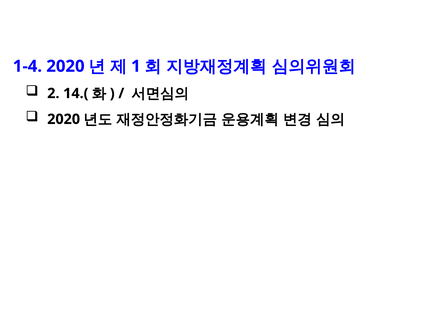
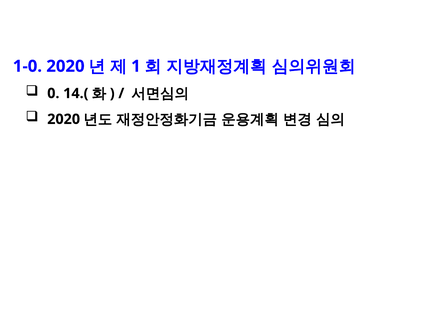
1-4: 1-4 -> 1-0 (27, 66)
2: 2 -> 0 (53, 93)
